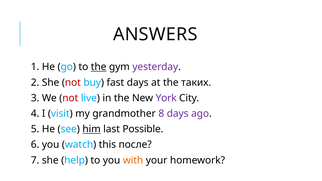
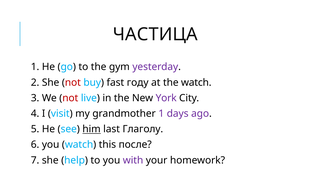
ANSWERS: ANSWERS -> ЧАСТИЦА (155, 34)
the underline: present -> none (99, 67)
fast days: days -> году (138, 83)
the таких: таких -> watch (196, 83)
grandmother 8: 8 -> 1 (161, 114)
Possible: Possible -> Глаголу (143, 129)
with colour: orange -> purple (133, 160)
